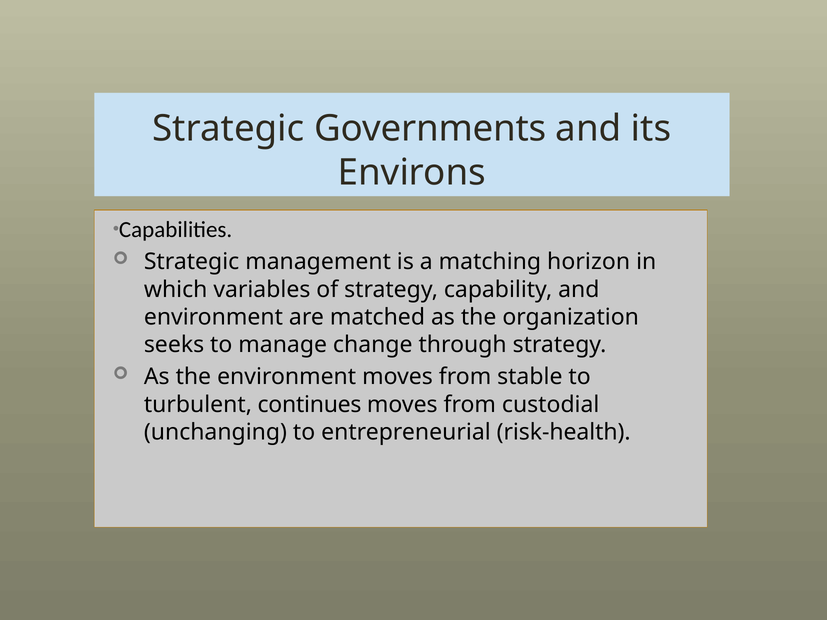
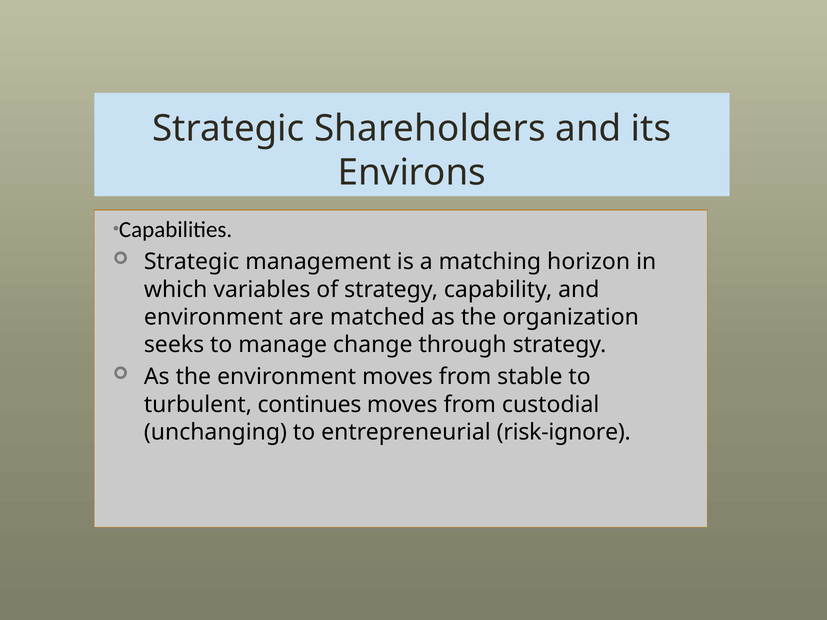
Governments: Governments -> Shareholders (430, 128)
risk-health: risk-health -> risk-ignore (564, 432)
